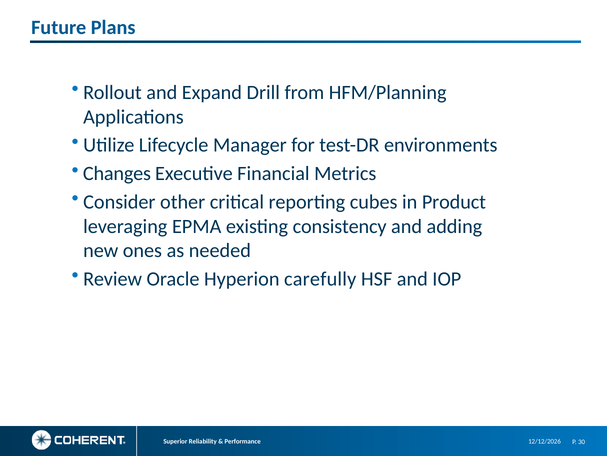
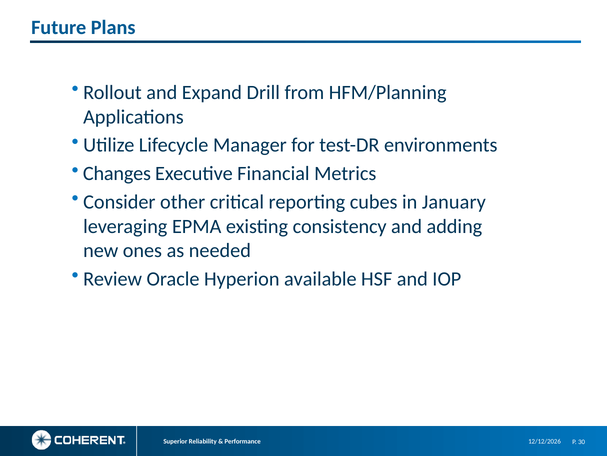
Product: Product -> January (454, 202)
carefully: carefully -> available (320, 279)
